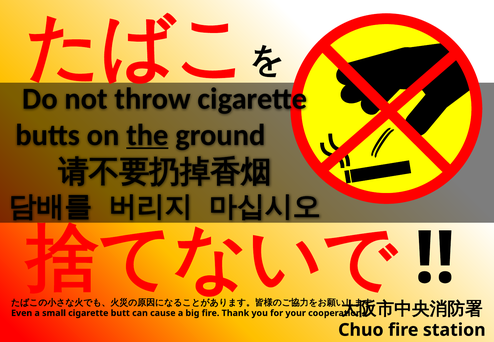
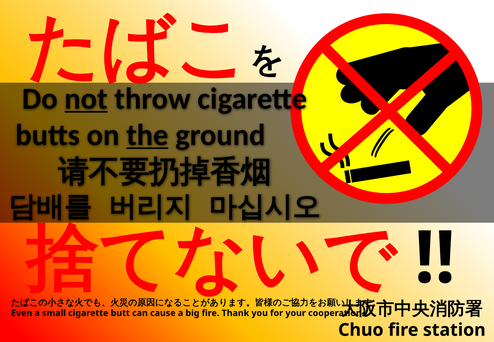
not underline: none -> present (86, 99)
